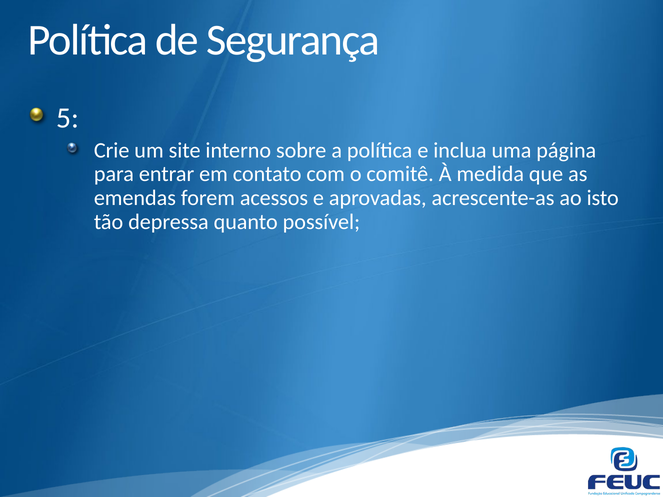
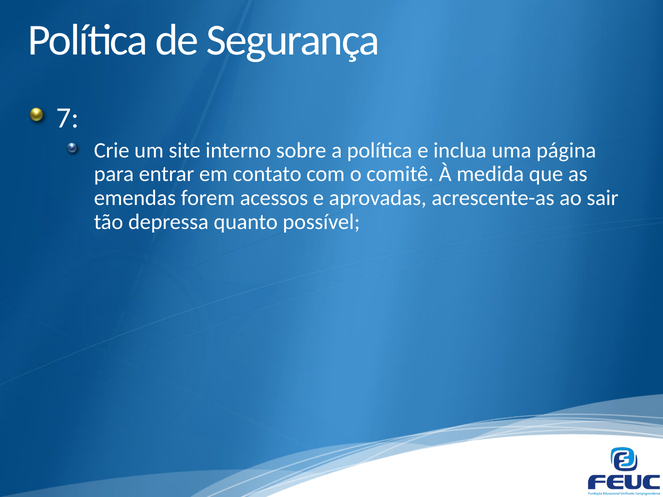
5: 5 -> 7 (68, 118)
isto: isto -> sair (603, 198)
